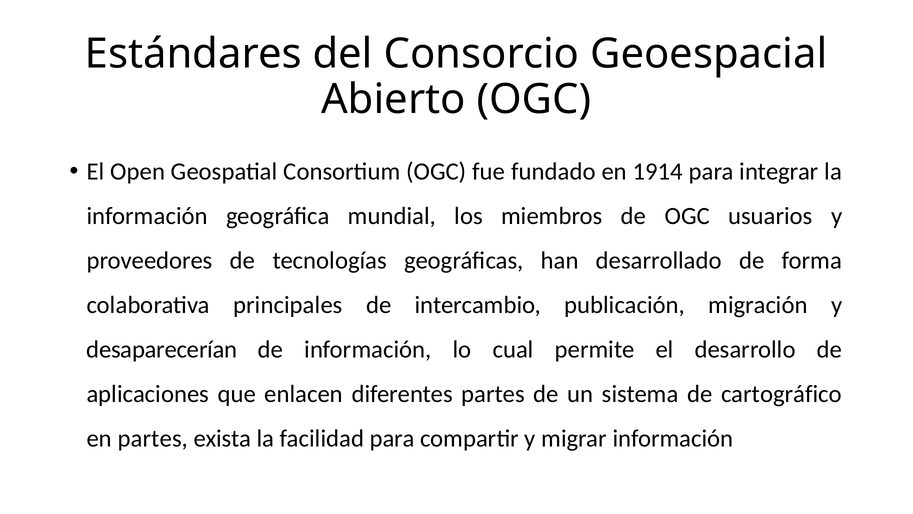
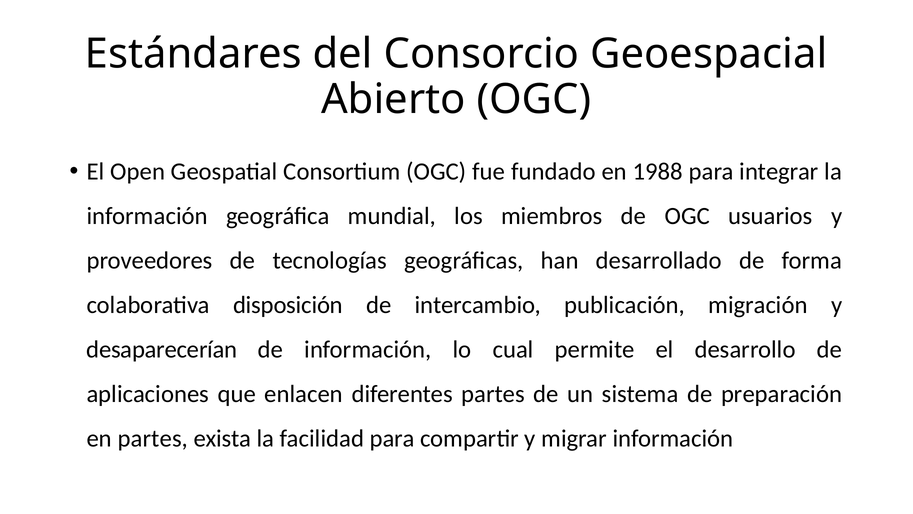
1914: 1914 -> 1988 (658, 172)
principales: principales -> disposición (288, 305)
cartográfico: cartográfico -> preparación (782, 394)
